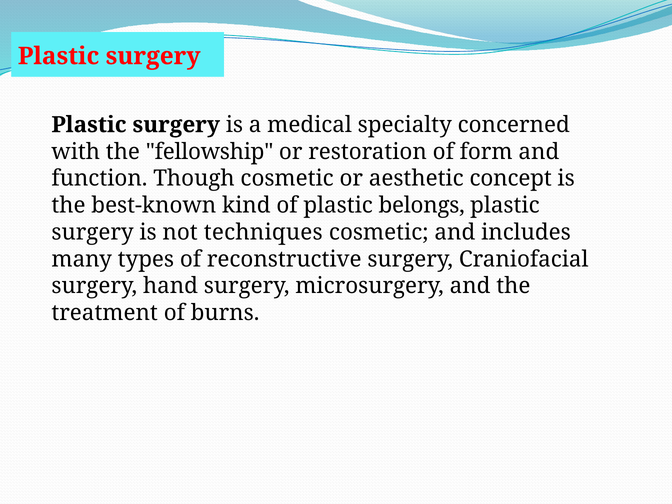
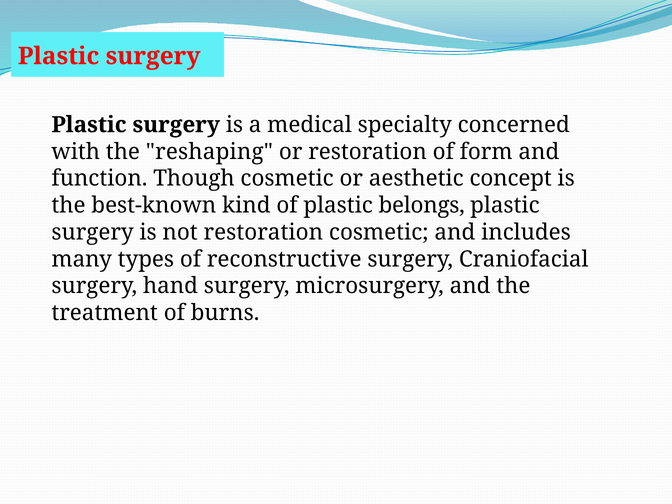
fellowship: fellowship -> reshaping (209, 152)
not techniques: techniques -> restoration (263, 232)
